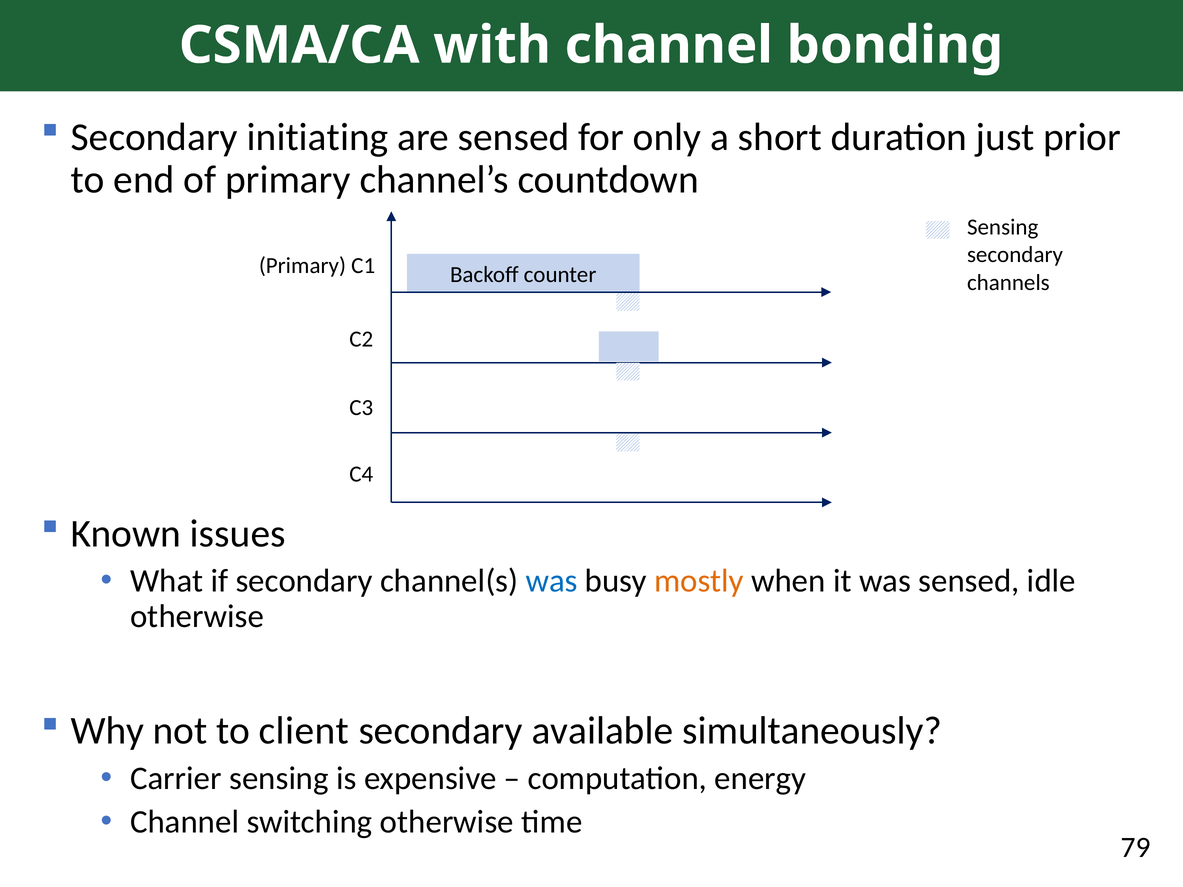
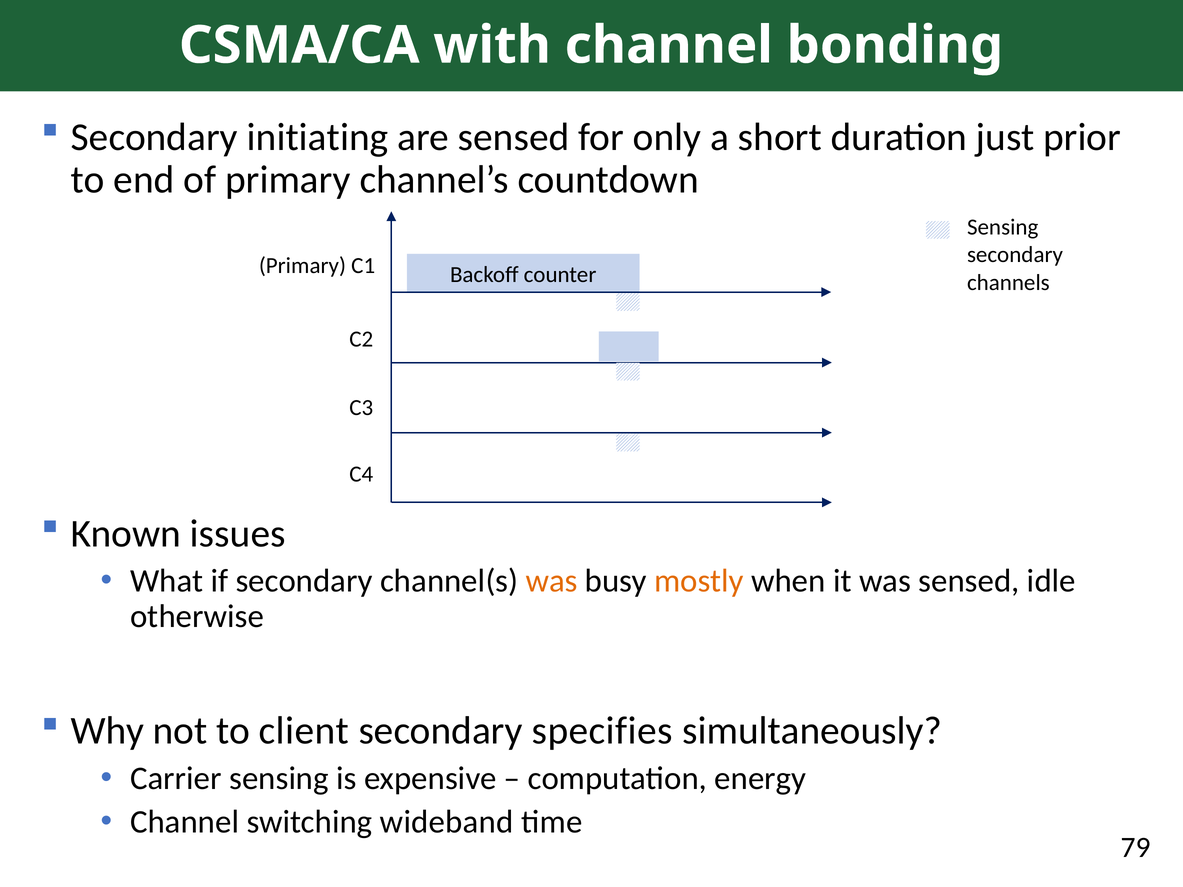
was colour: blue -> orange (552, 581)
available: available -> specifies (602, 731)
switching otherwise: otherwise -> wideband (447, 822)
